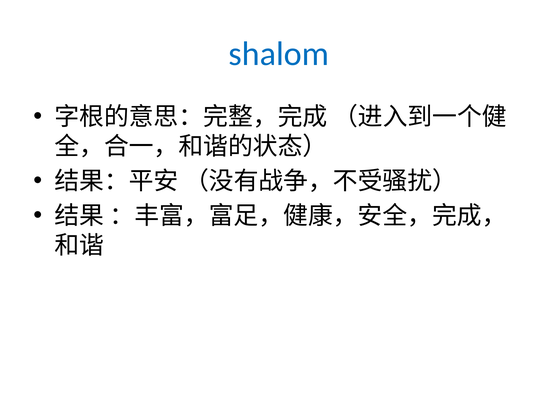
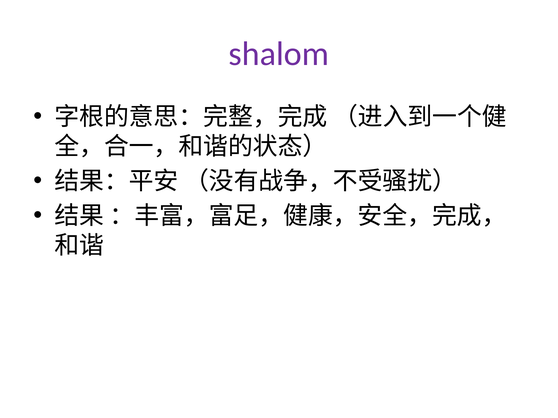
shalom colour: blue -> purple (279, 54)
